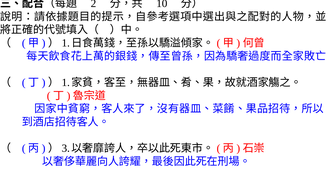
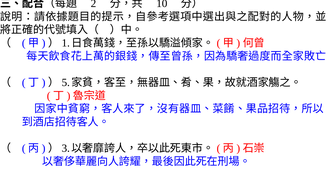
1: 1 -> 5 (66, 83)
